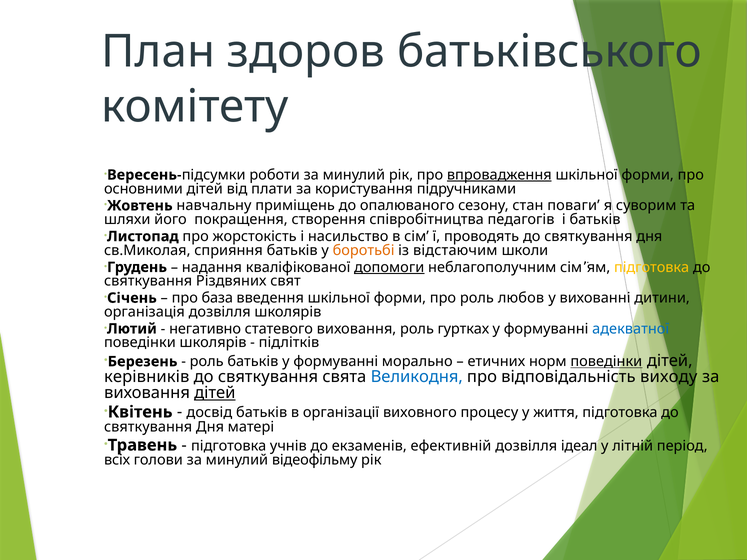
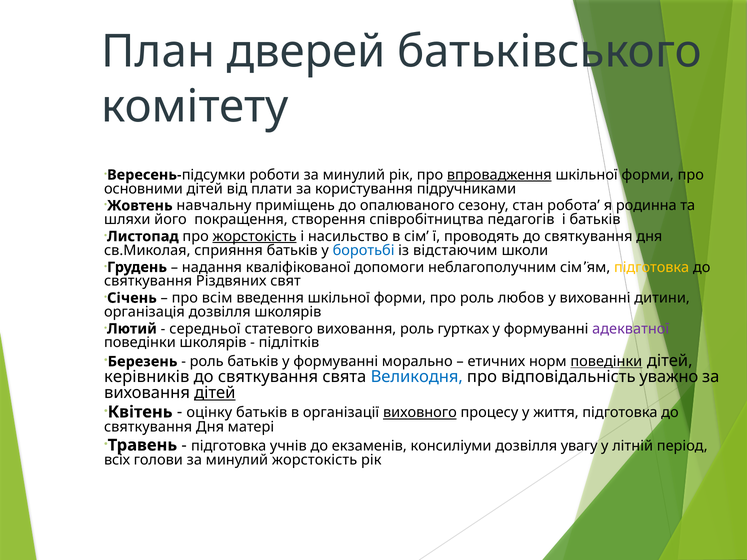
здоров: здоров -> дверей (306, 52)
поваги: поваги -> робота (574, 206)
суворим: суворим -> родинна (646, 206)
жорстокість underline: none -> present (255, 237)
боротьбі colour: orange -> blue (364, 250)
допомоги underline: present -> none (389, 267)
база: база -> всім (217, 298)
негативно: негативно -> середньої (205, 329)
адекватної colour: blue -> purple (631, 329)
виходу: виходу -> уважно (669, 377)
досвід: досвід -> оцінку (209, 413)
виховного underline: none -> present (420, 413)
ефективній: ефективній -> консиліуми (451, 446)
ідеал: ідеал -> увагу (579, 446)
минулий відеофільму: відеофільму -> жорстокість (315, 460)
